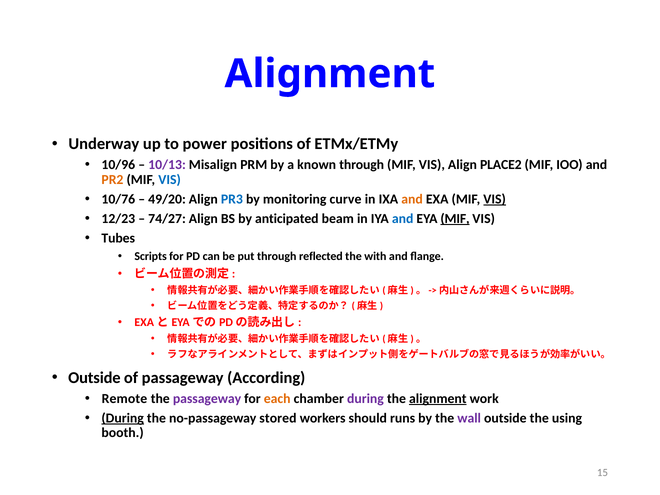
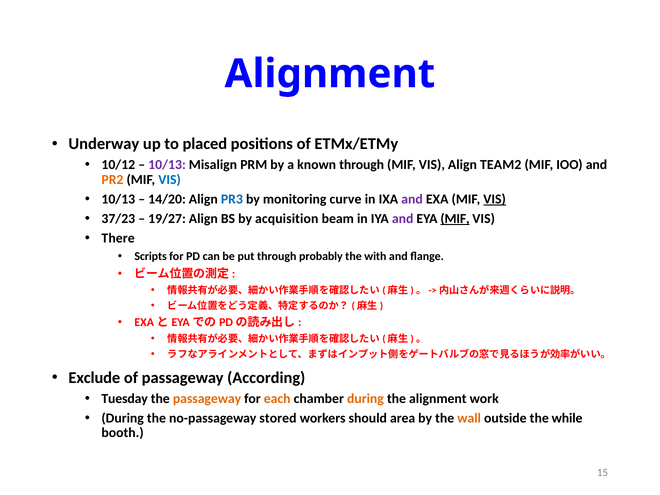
power: power -> placed (205, 144)
10/96: 10/96 -> 10/12 (118, 165)
PLACE2: PLACE2 -> TEAM2 (501, 165)
10/76: 10/76 -> 10/13 (118, 199)
49/20: 49/20 -> 14/20 (167, 199)
and colour: orange -> purple (412, 199)
12/23: 12/23 -> 37/23 (118, 219)
74/27: 74/27 -> 19/27 (167, 219)
anticipated: anticipated -> acquisition (287, 219)
and colour: blue -> purple (403, 219)
Tubes: Tubes -> There (118, 238)
reflected: reflected -> probably (321, 256)
Outside: Outside -> Exclude (94, 378)
Remote: Remote -> Tuesday (125, 399)
passageway colour: purple -> orange (207, 399)
during colour: purple -> orange (365, 399)
alignment underline: present -> none (438, 399)
During underline: present -> none (123, 418)
runs: runs -> area (403, 418)
wall colour: purple -> orange (469, 418)
using: using -> while (567, 418)
